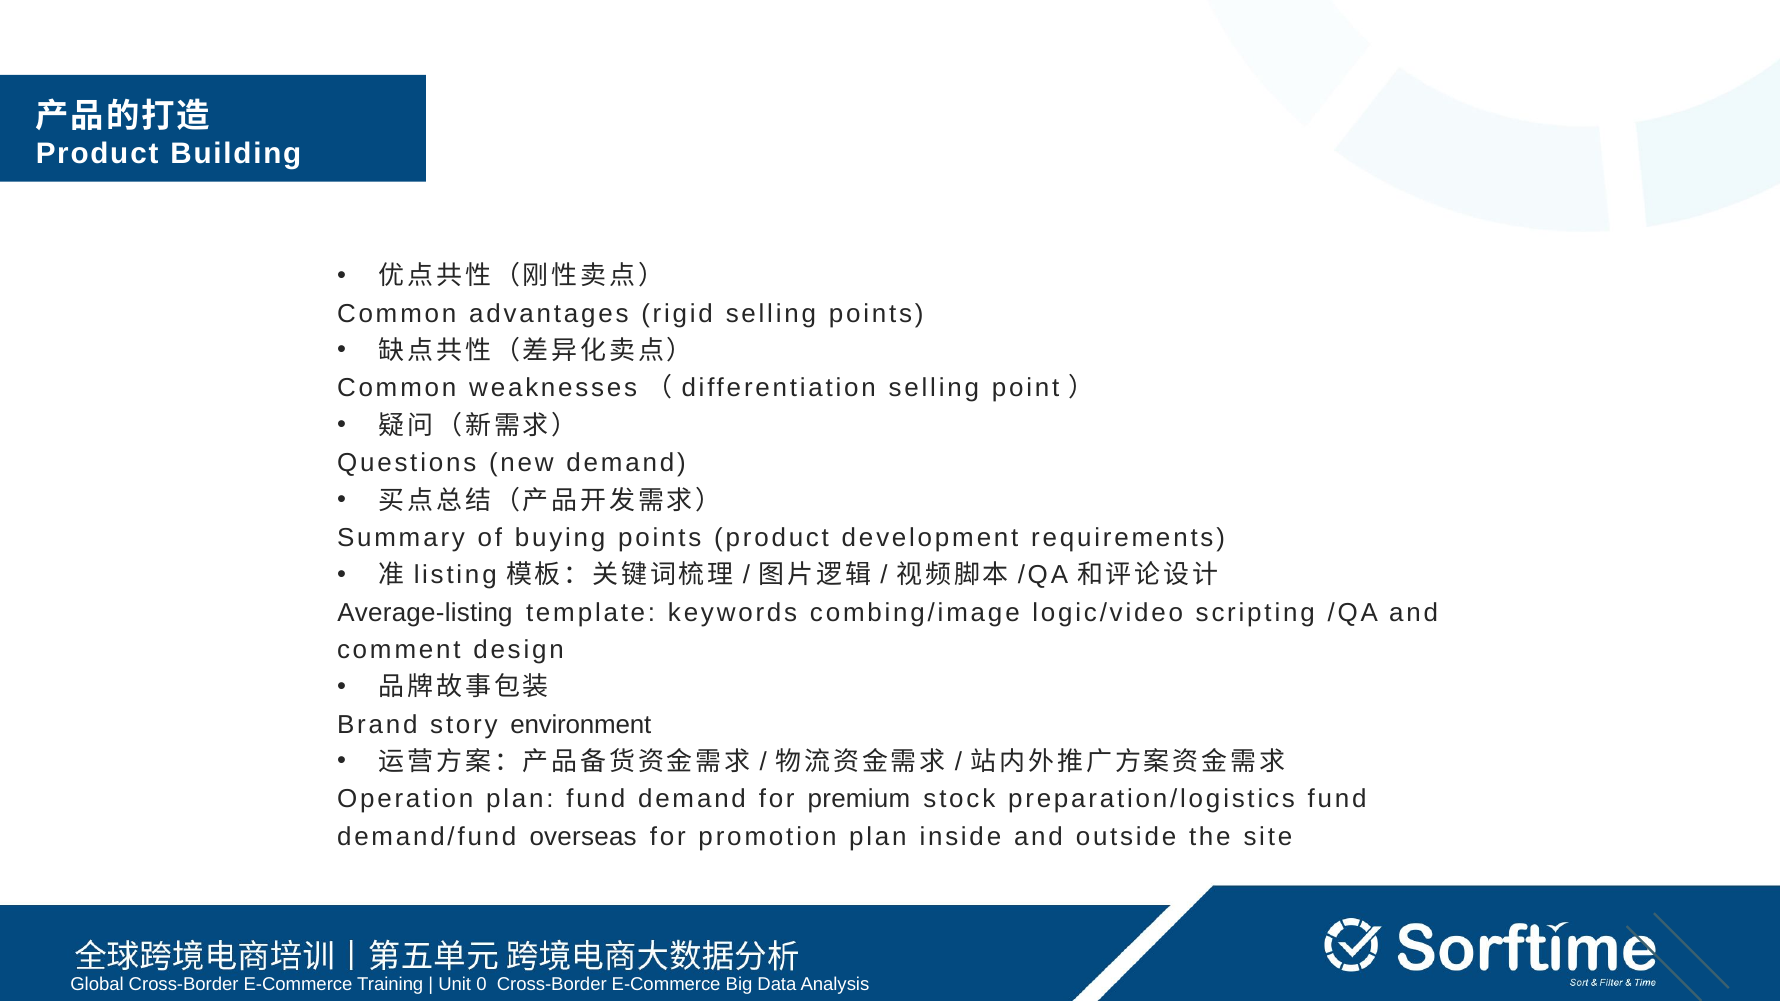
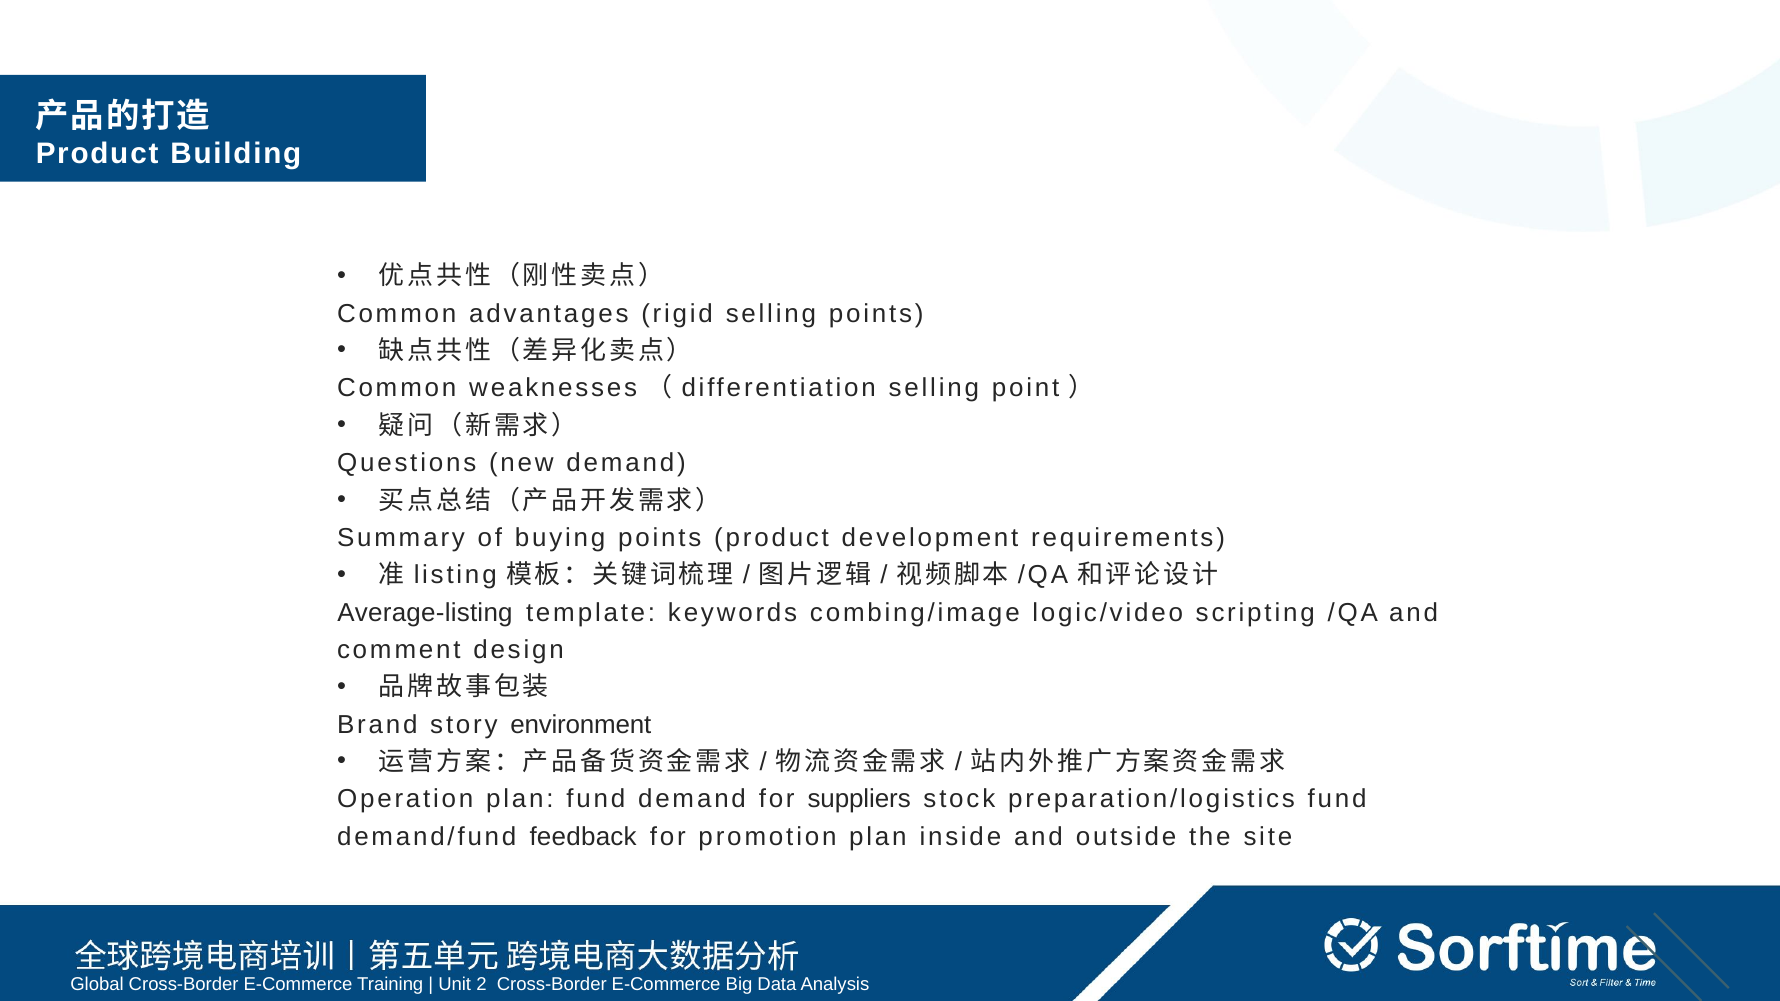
premium: premium -> suppliers (859, 800)
overseas: overseas -> feedback (583, 837)
0: 0 -> 2 (482, 984)
